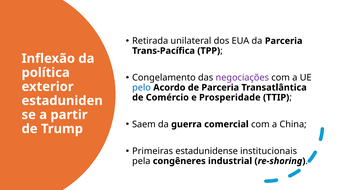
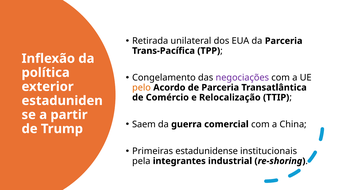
pelo colour: blue -> orange (142, 88)
Prosperidade: Prosperidade -> Relocalização (230, 98)
congêneres: congêneres -> integrantes (179, 161)
